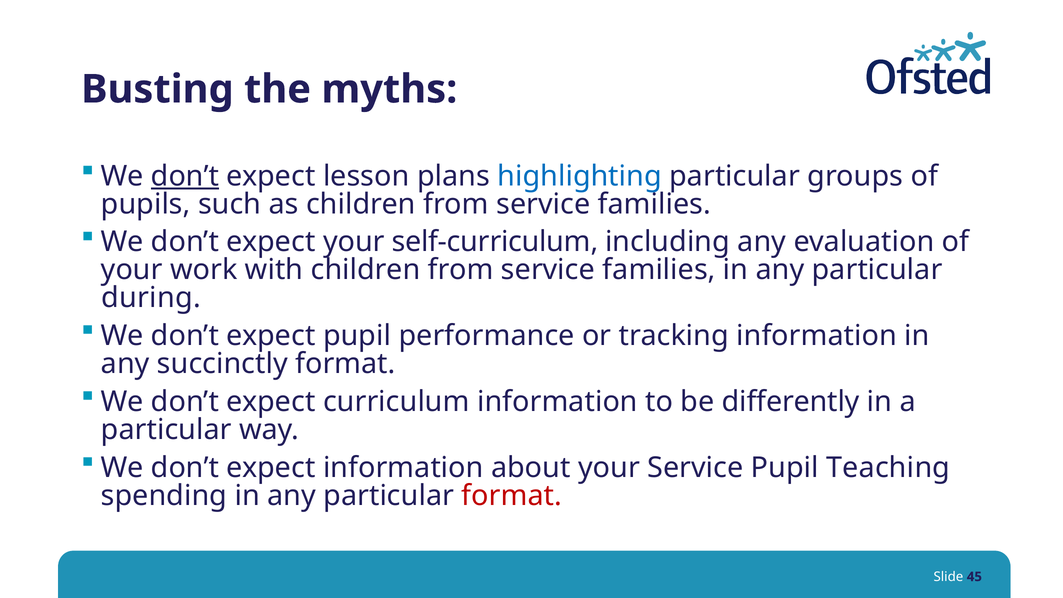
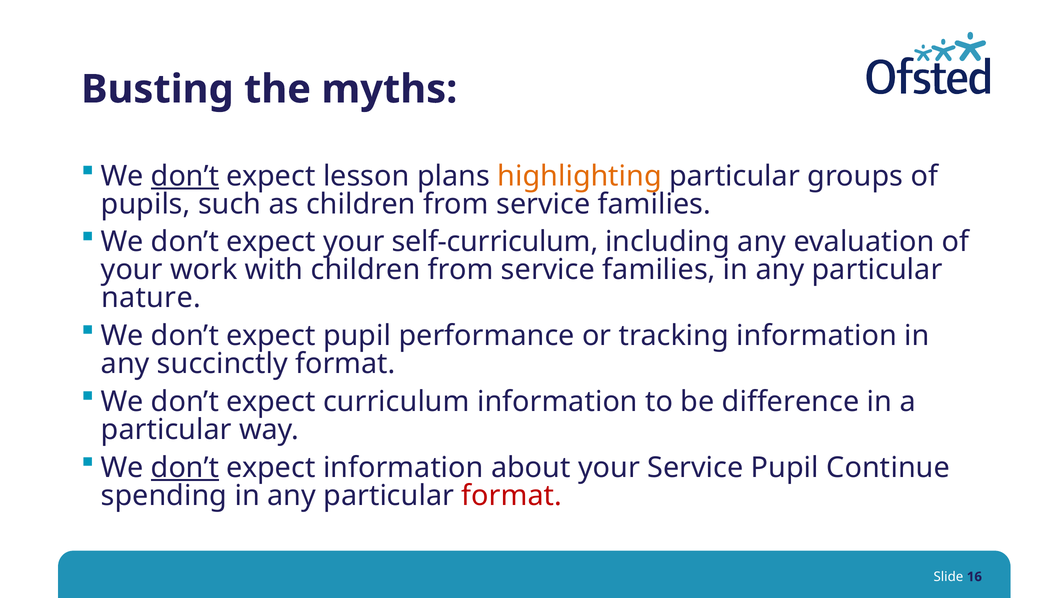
highlighting colour: blue -> orange (580, 176)
during: during -> nature (151, 298)
differently: differently -> difference (791, 402)
don’t underline: none -> present (185, 468)
Teaching: Teaching -> Continue (888, 468)
45: 45 -> 16 (974, 577)
